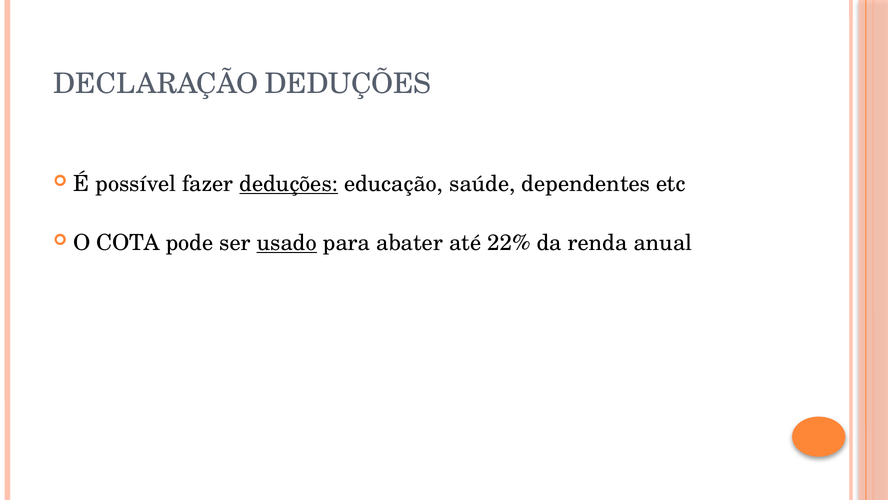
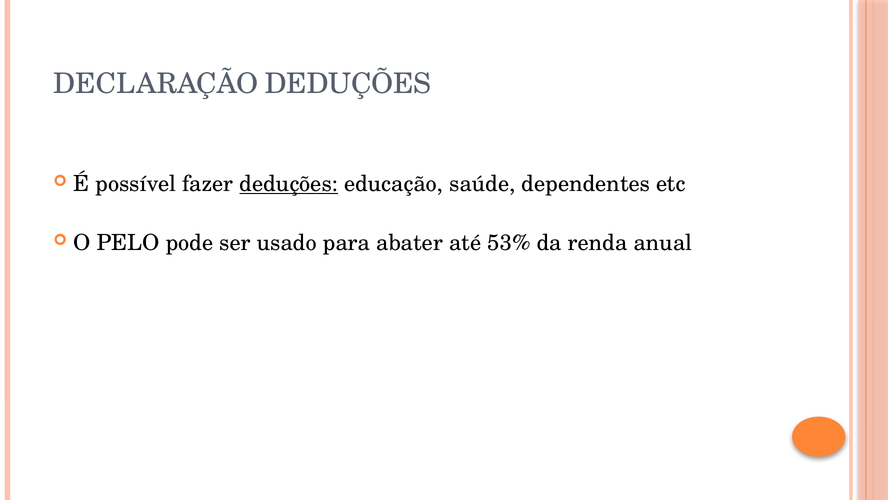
COTA: COTA -> PELO (128, 243)
usado underline: present -> none (287, 243)
22%: 22% -> 53% (509, 243)
